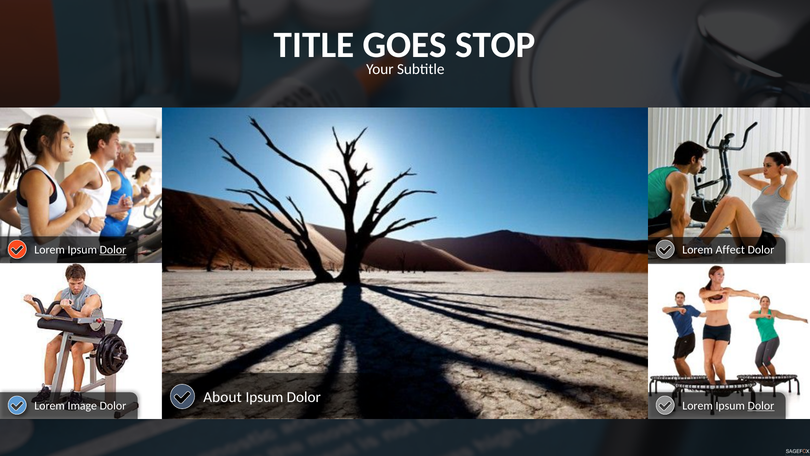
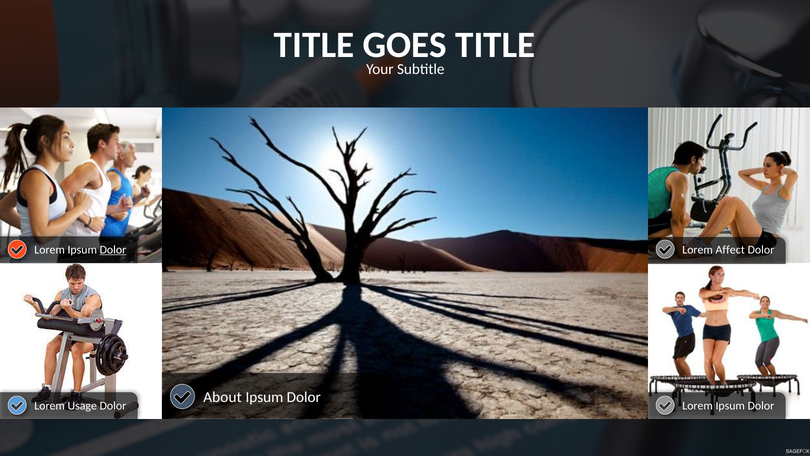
GOES STOP: STOP -> TITLE (495, 45)
Image: Image -> Usage (82, 405)
Dolor underline: present -> none (761, 405)
